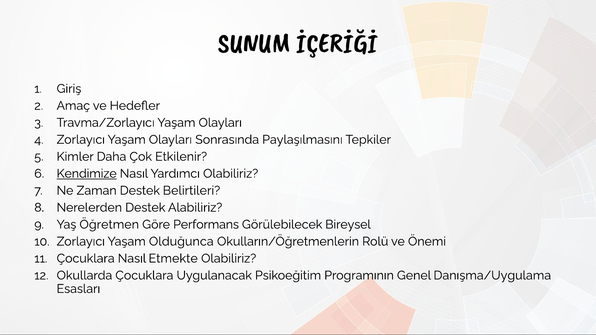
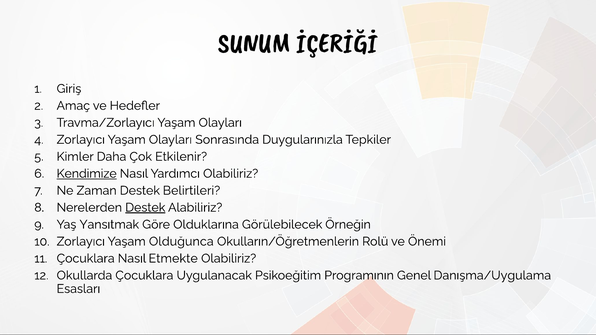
Paylaşılmasını: Paylaşılmasını -> Duygularınızla (302, 140)
Destek underline: none -> present (145, 208)
Öğretmen: Öğretmen -> Yansıtmak (109, 225)
Performans: Performans -> Olduklarına (206, 225)
Bireysel: Bireysel -> Örneğin (348, 225)
